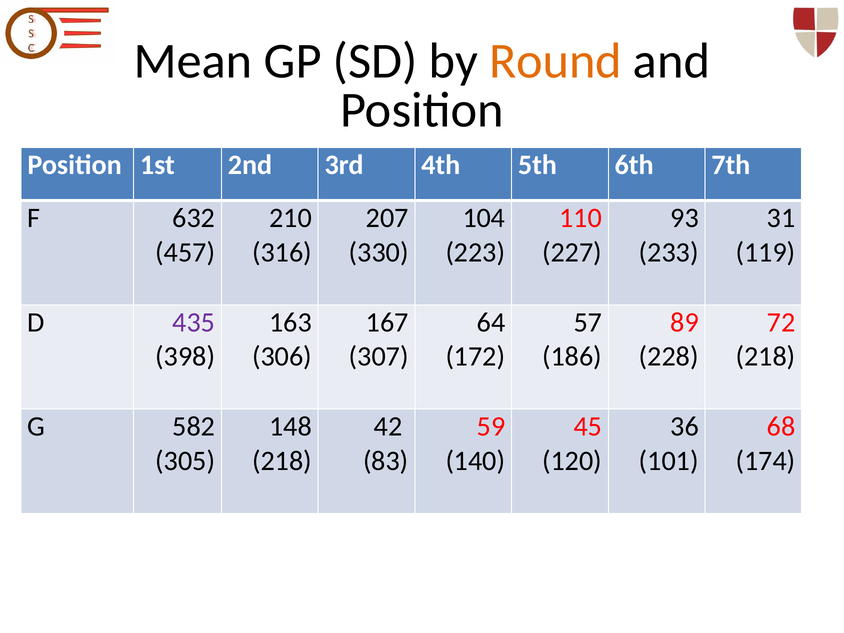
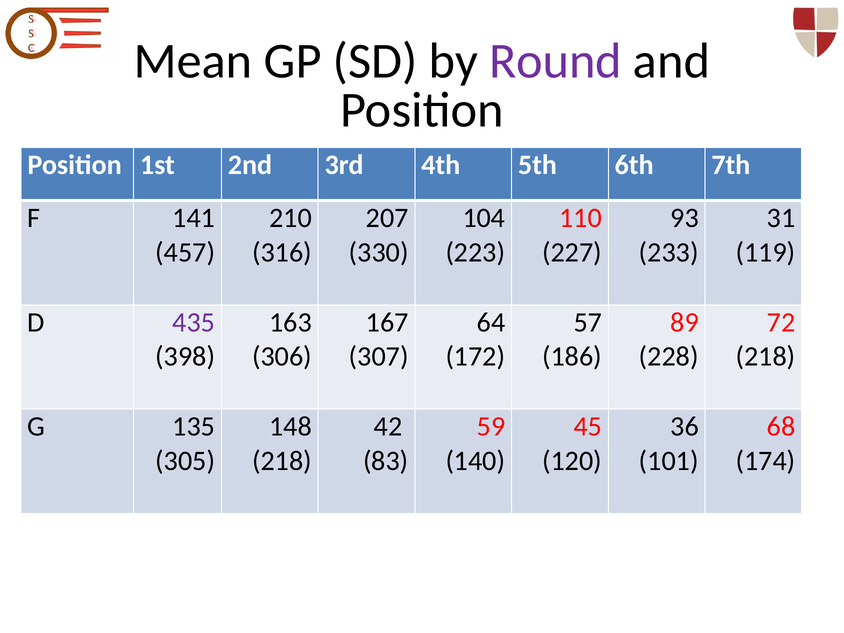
Round colour: orange -> purple (556, 61)
632: 632 -> 141 (194, 218)
582: 582 -> 135 (194, 427)
